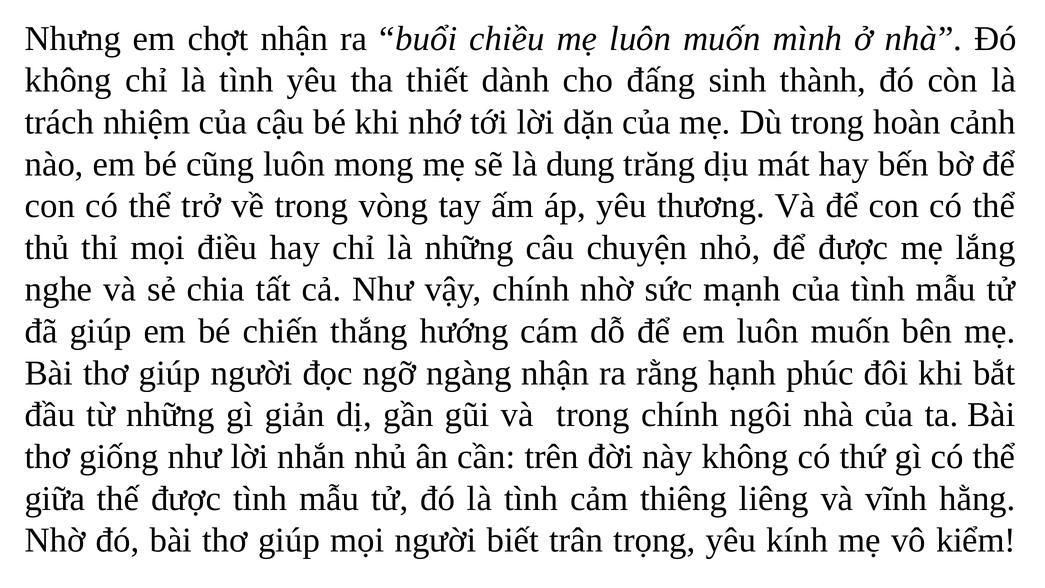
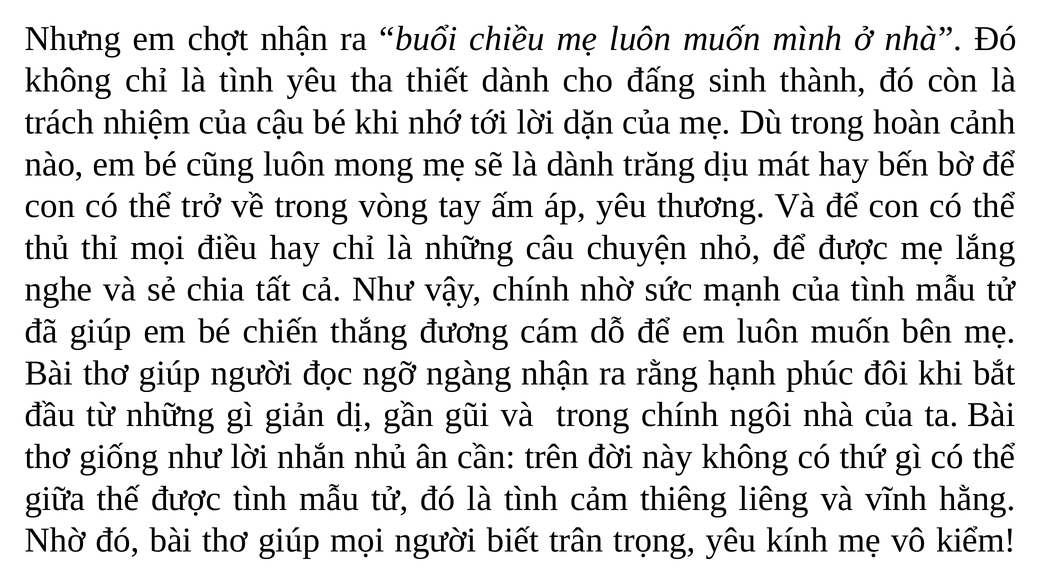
là dung: dung -> dành (580, 164)
hướng: hướng -> đương (464, 331)
